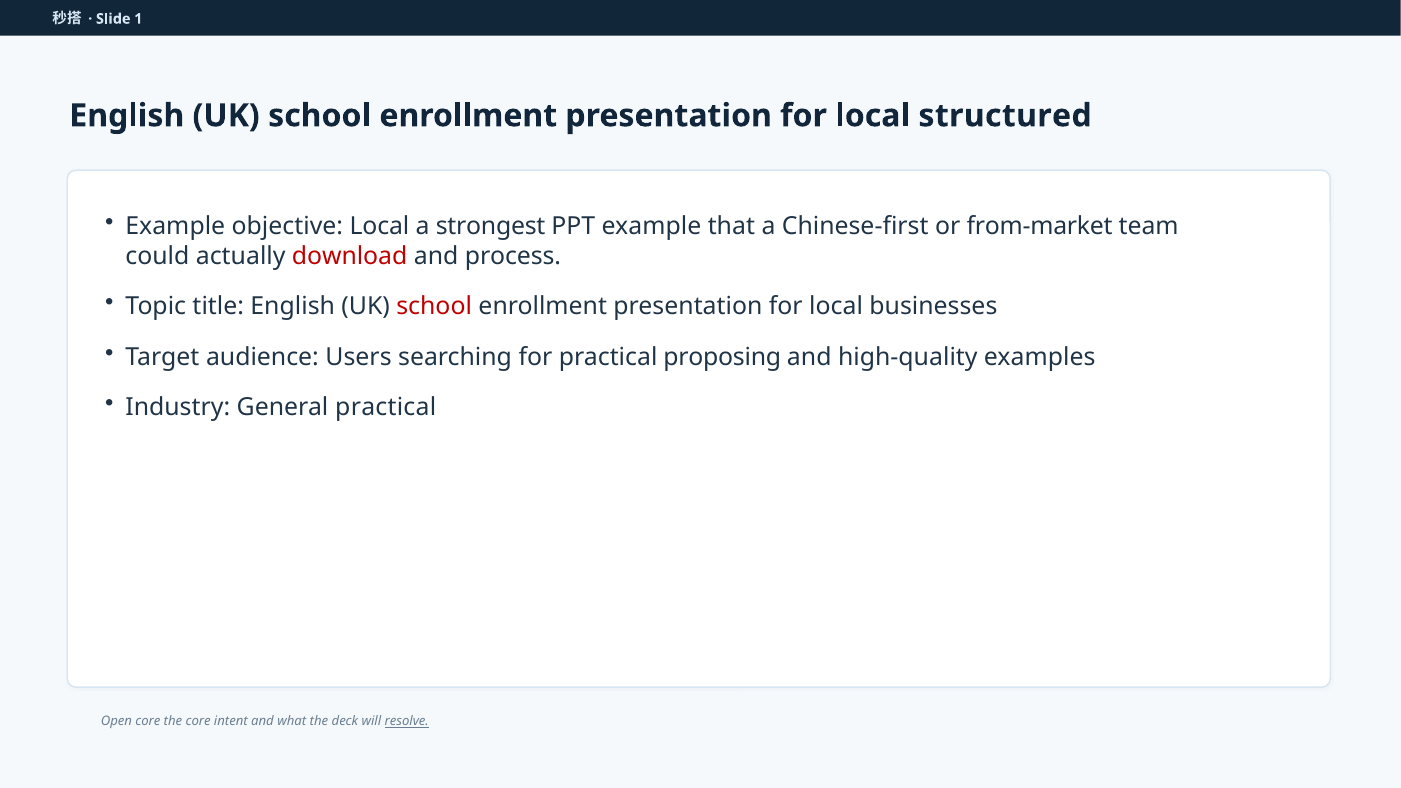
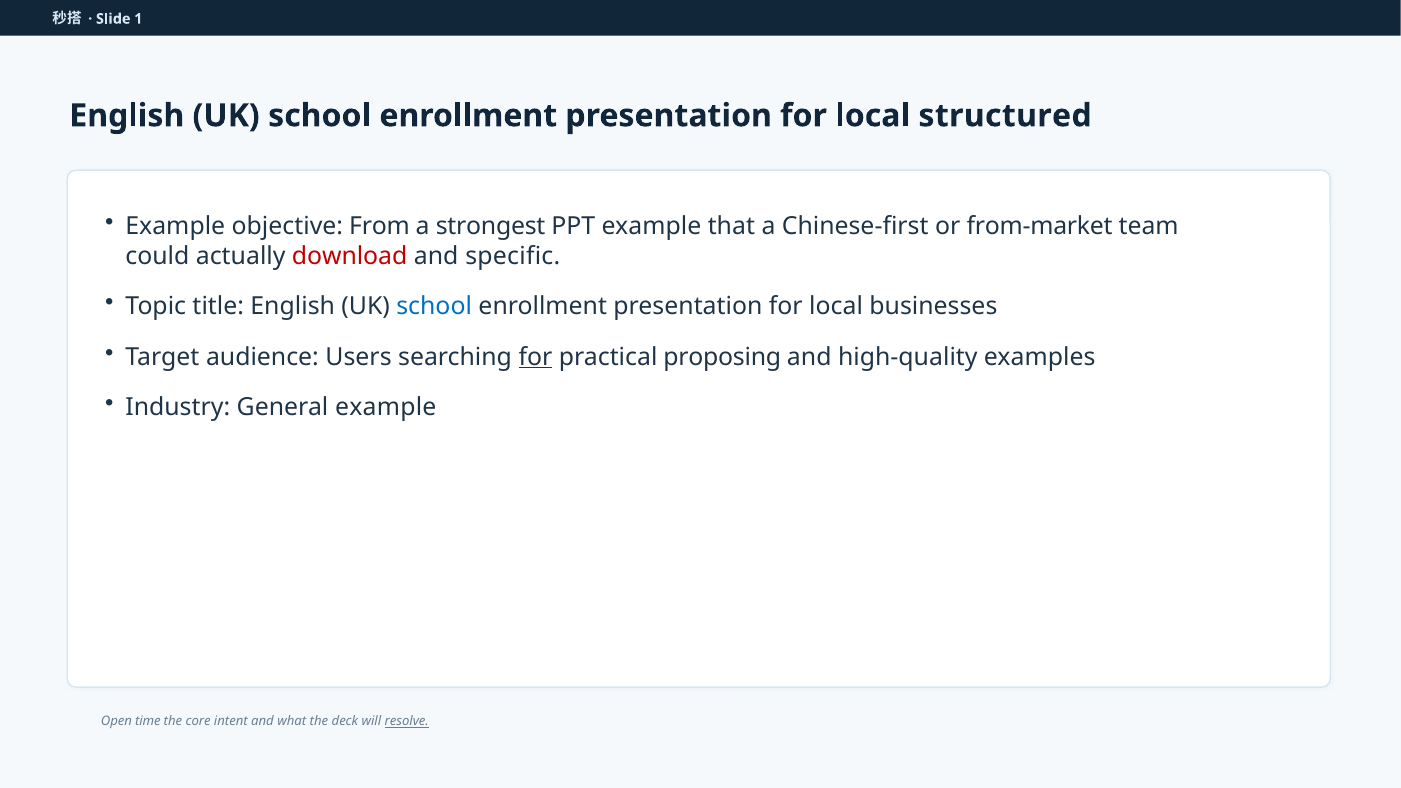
objective Local: Local -> From (379, 227)
process: process -> specific (513, 257)
school colour: red -> blue (434, 307)
for underline: none -> present (535, 357)
General practical: practical -> example (386, 407)
Open core: core -> time (148, 722)
